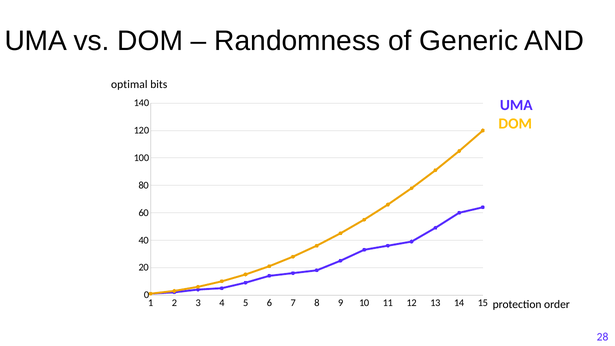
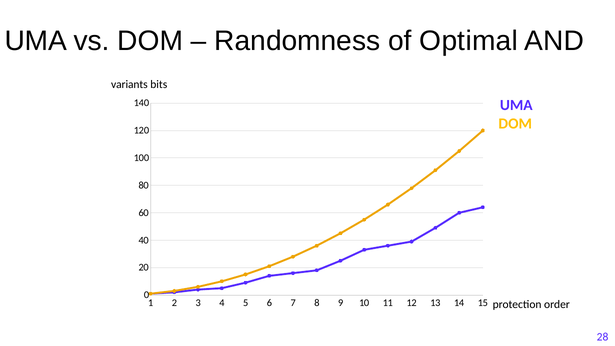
Generic: Generic -> Optimal (469, 41)
optimal: optimal -> variants (129, 84)
